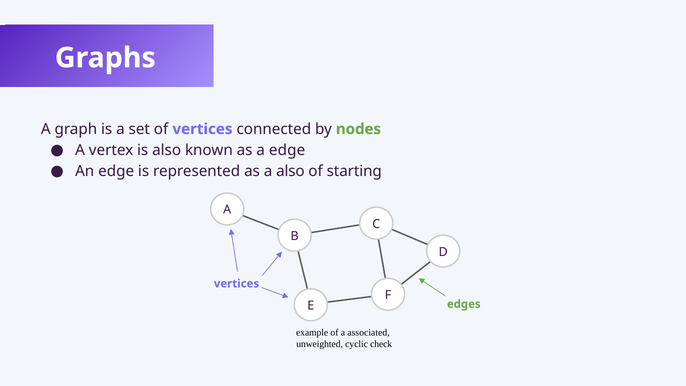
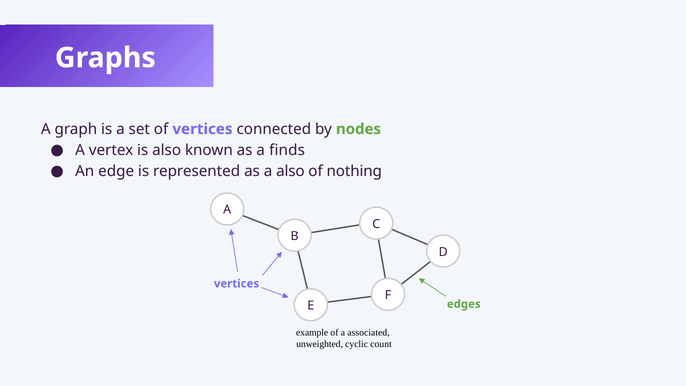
a edge: edge -> finds (287, 150)
starting: starting -> nothing (354, 171)
check: check -> count (381, 344)
